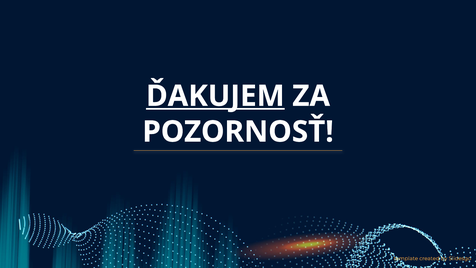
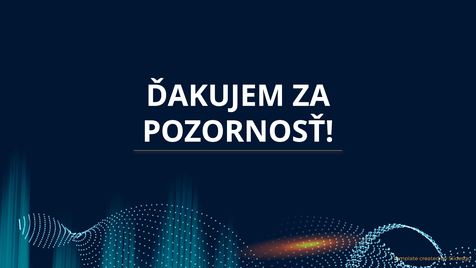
ĎAKUJEM underline: present -> none (215, 96)
